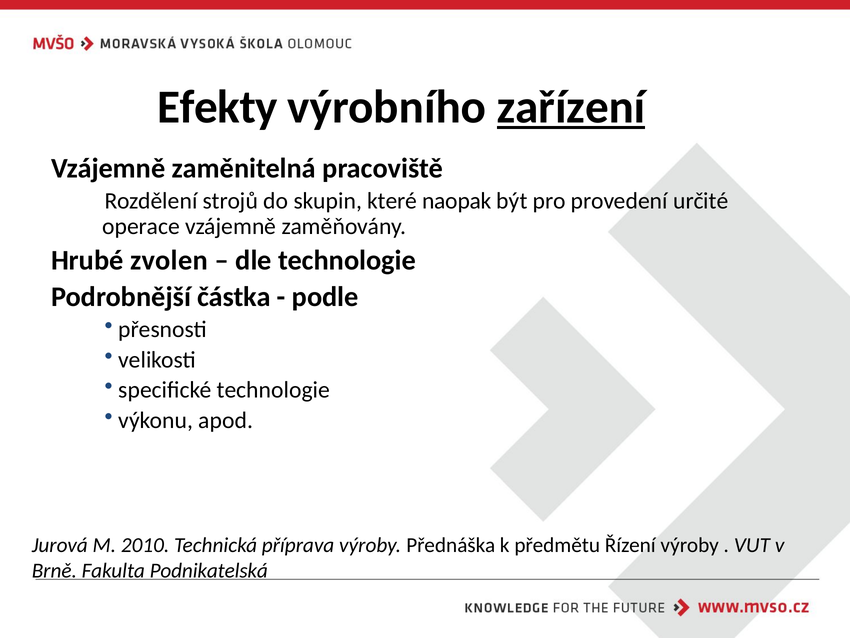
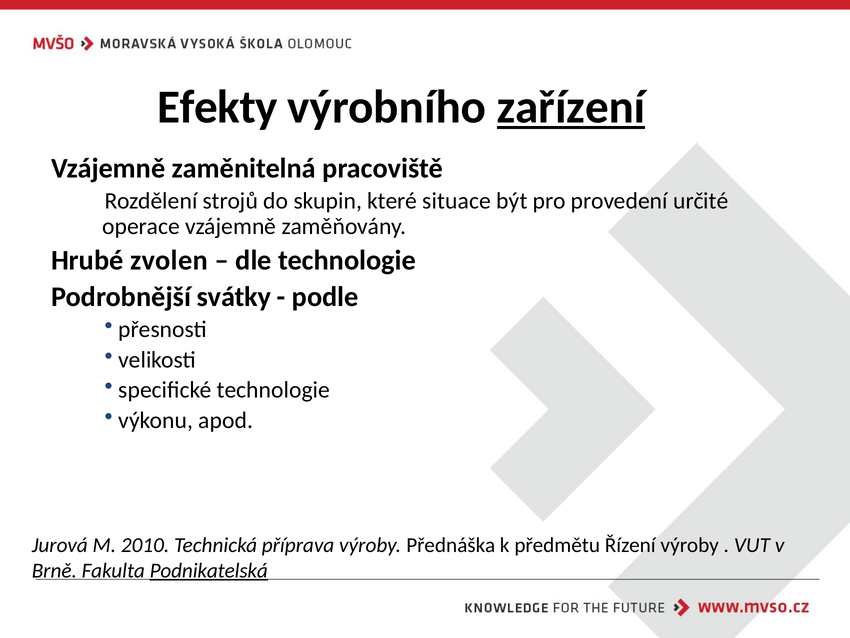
naopak: naopak -> situace (457, 201)
částka: částka -> svátky (234, 296)
Podnikatelská underline: none -> present (209, 570)
